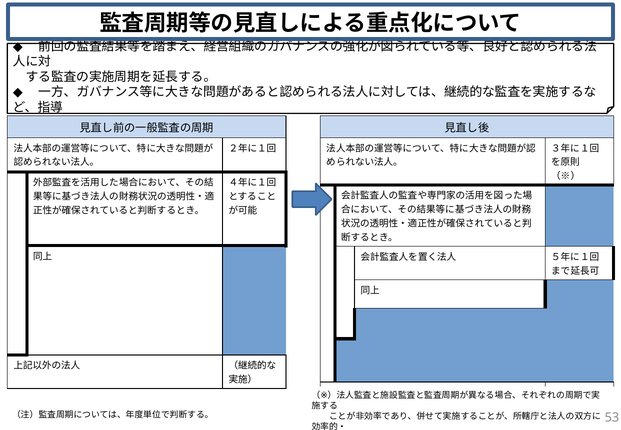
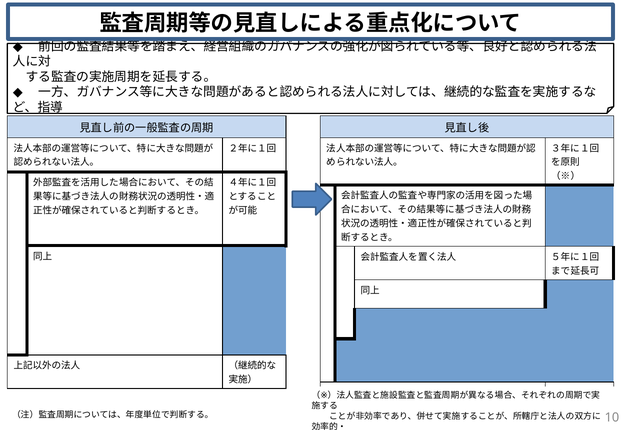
53: 53 -> 10 (612, 417)
